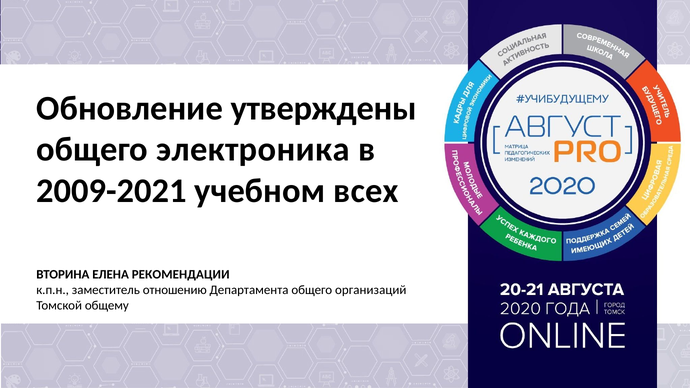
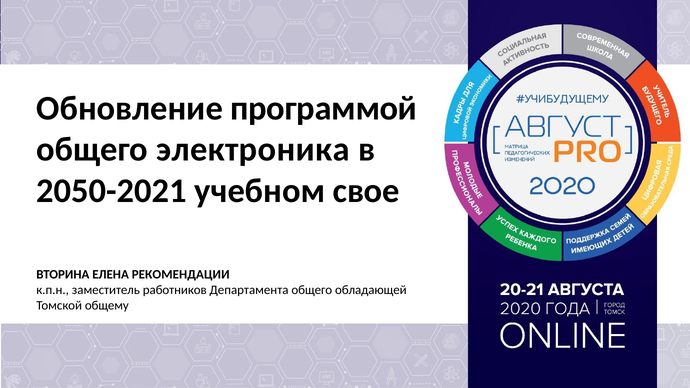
утверждены: утверждены -> программой (324, 108)
2009-2021: 2009-2021 -> 2050-2021 (111, 191)
всех: всех -> свое (366, 191)
отношению: отношению -> работников (175, 290)
организаций: организаций -> обладающей (371, 290)
